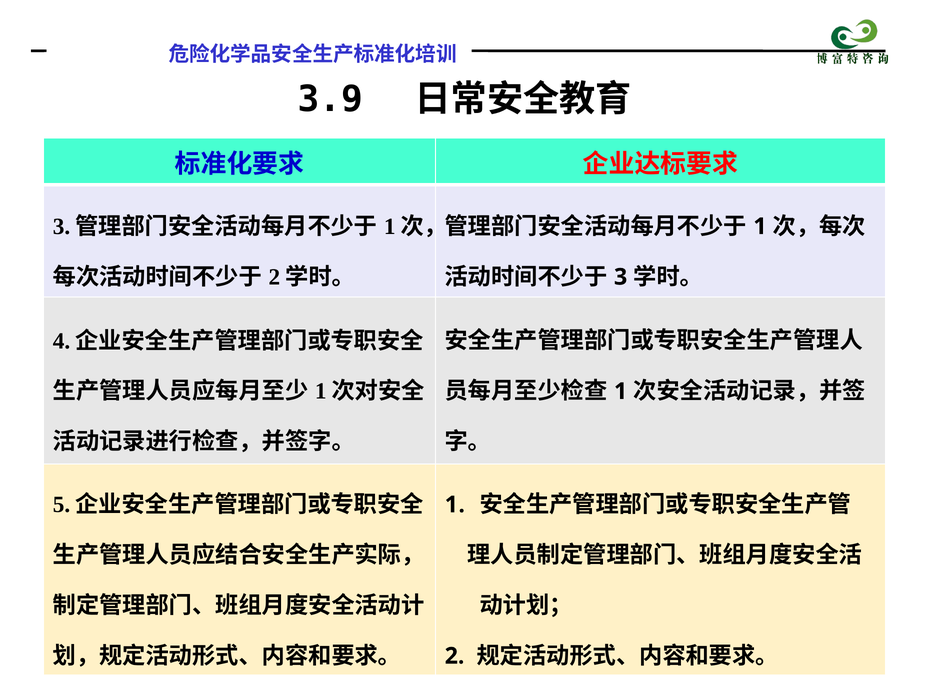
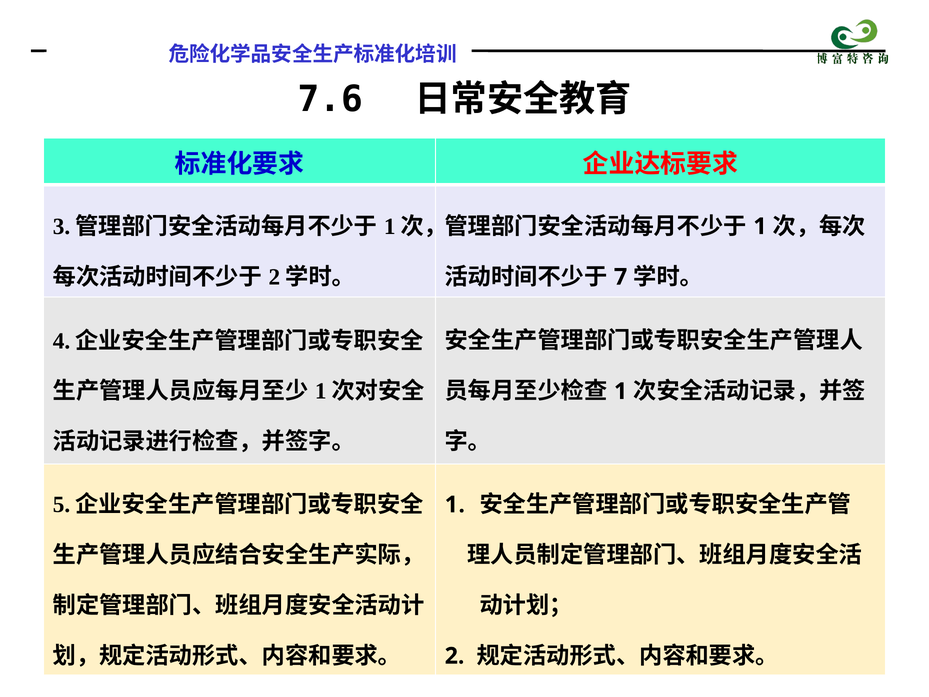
3.9: 3.9 -> 7.6 (330, 99)
3: 3 -> 7 (621, 277)
